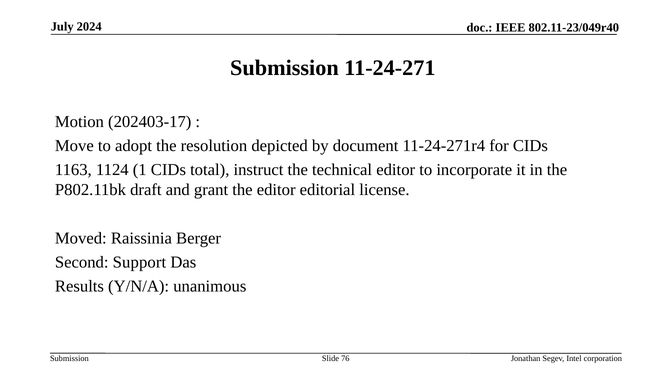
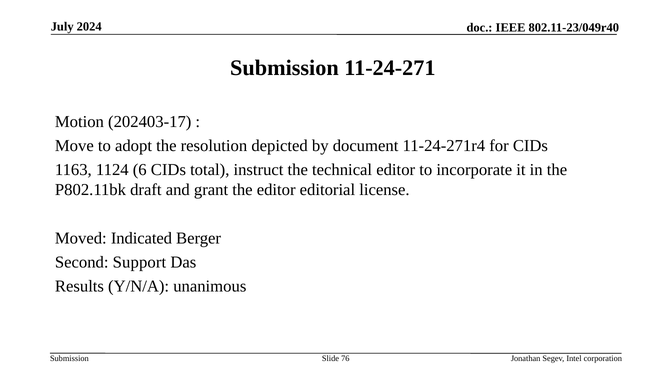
1: 1 -> 6 (140, 170)
Raissinia: Raissinia -> Indicated (141, 238)
